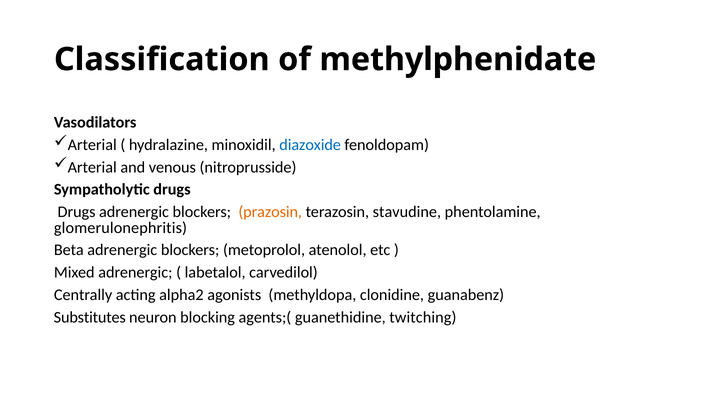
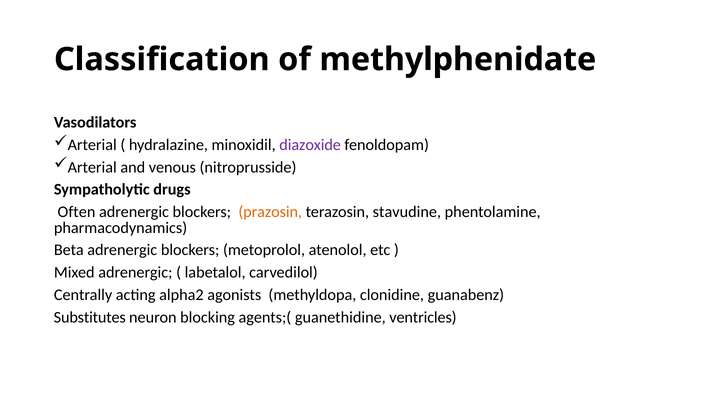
diazoxide colour: blue -> purple (310, 145)
Drugs: Drugs -> Often (77, 212)
glomerulonephritis: glomerulonephritis -> pharmacodynamics (121, 228)
twitching: twitching -> ventricles (423, 317)
